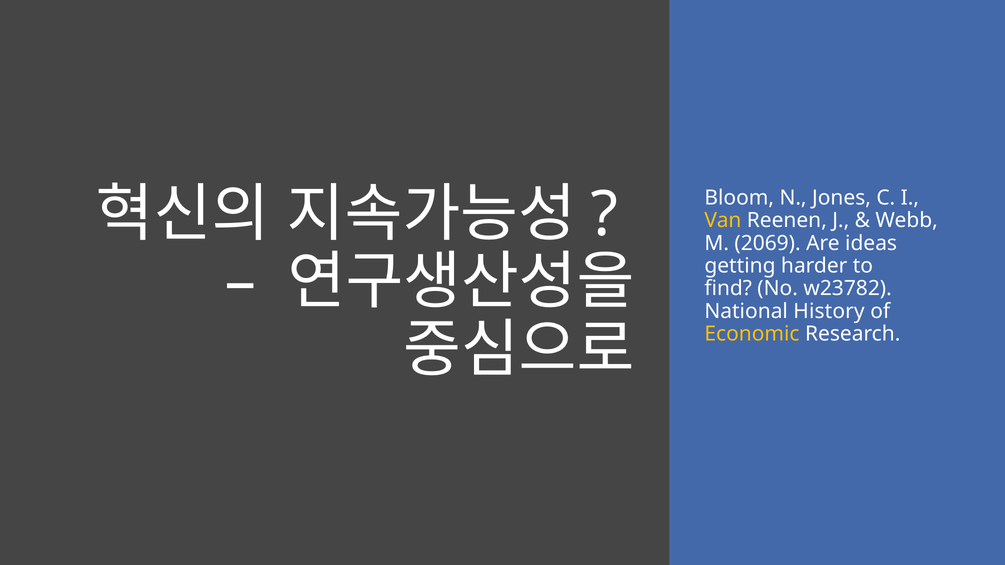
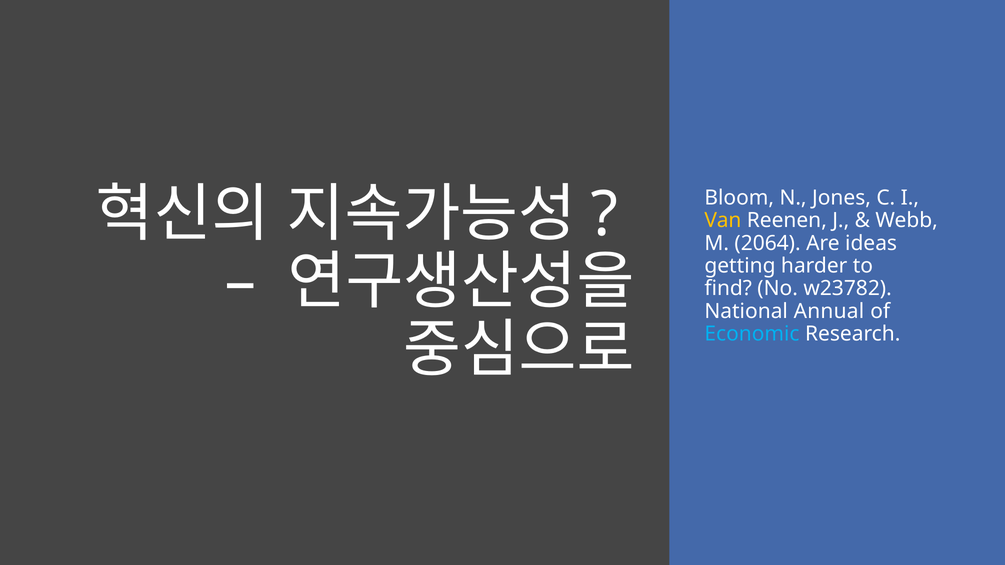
2069: 2069 -> 2064 (768, 243)
History: History -> Annual (829, 311)
Economic colour: yellow -> light blue (752, 334)
